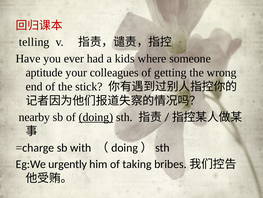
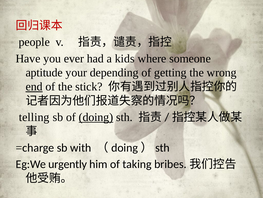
telling: telling -> people (34, 42)
colleagues: colleagues -> depending (114, 72)
end underline: none -> present (34, 86)
nearby: nearby -> telling (34, 117)
